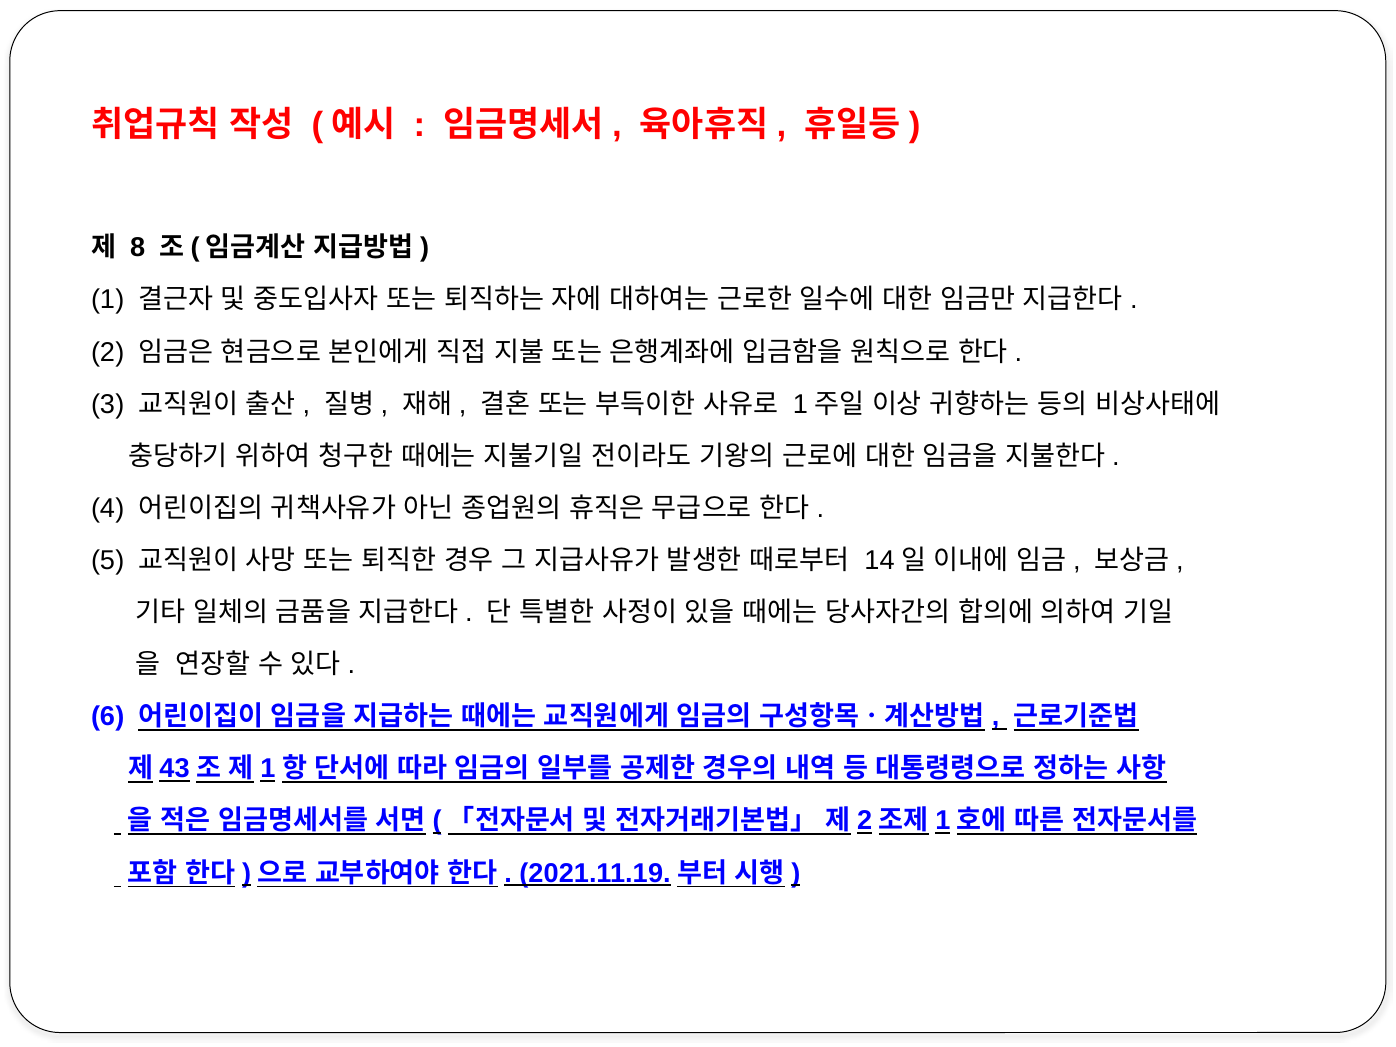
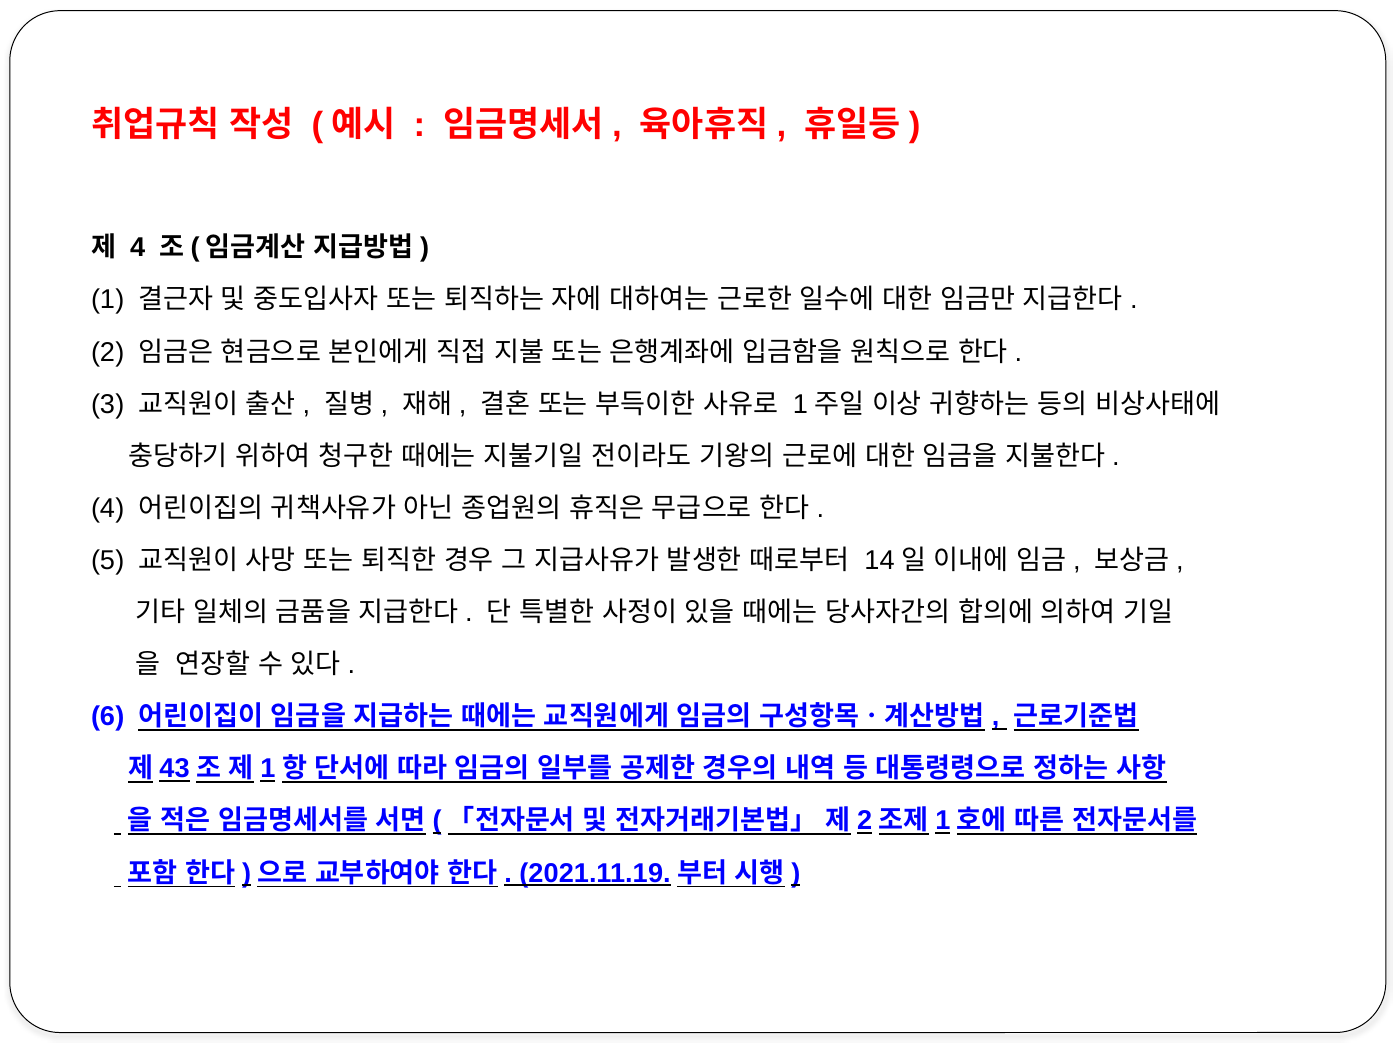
8: 8 -> 4 (138, 248)
